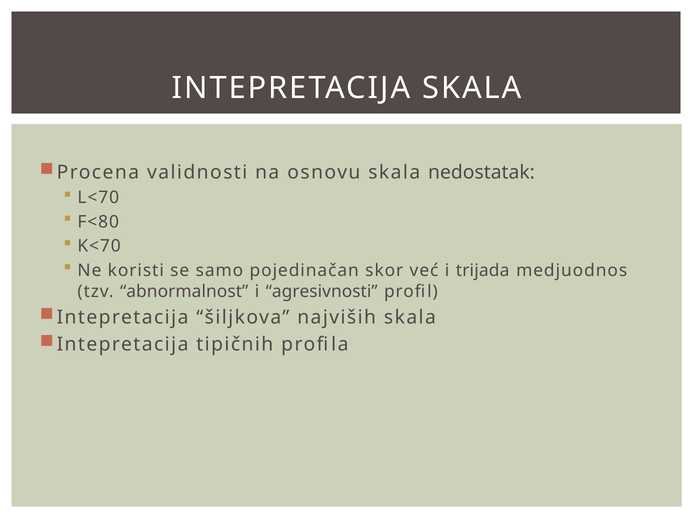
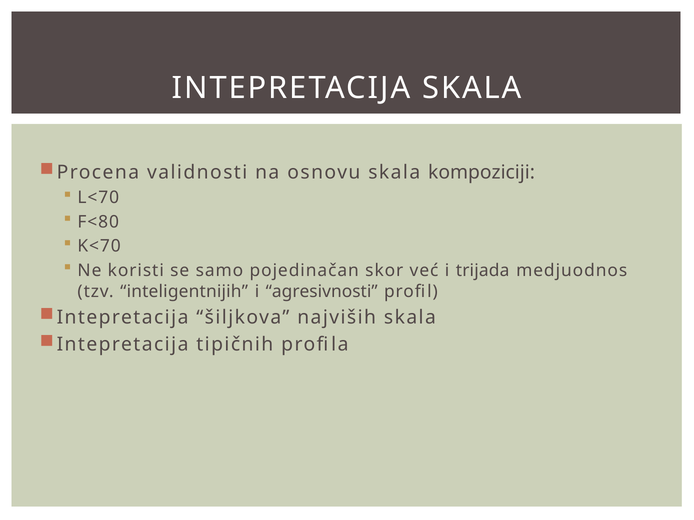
nedostatak: nedostatak -> kompoziciji (482, 173)
abnormalnost: abnormalnost -> inteligentnijih (184, 292)
